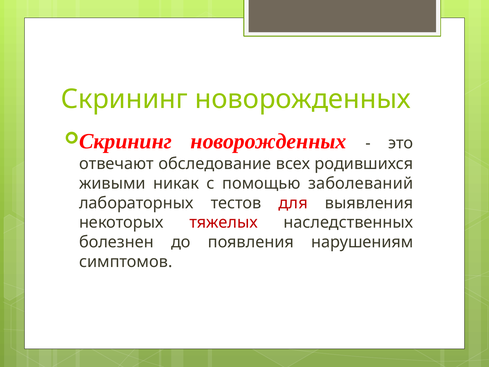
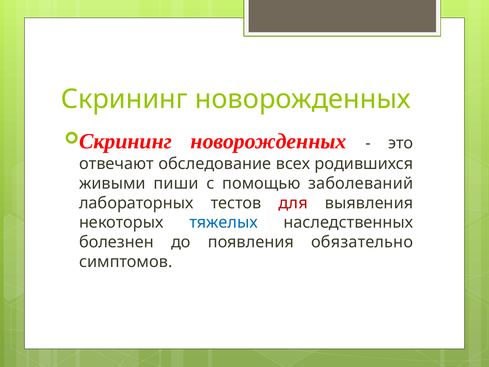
никак: никак -> пиши (176, 183)
тяжелых colour: red -> blue (224, 222)
нарушениям: нарушениям -> обязательно (362, 242)
